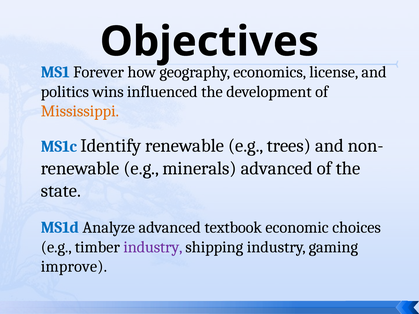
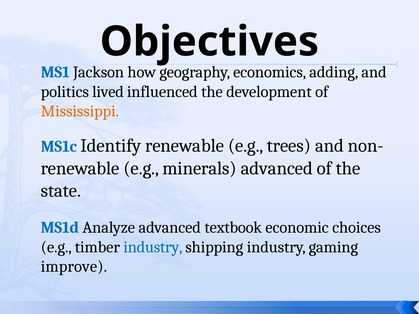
Forever: Forever -> Jackson (99, 72)
license: license -> adding (334, 72)
wins: wins -> lived (108, 92)
industry colour: purple -> blue (153, 247)
